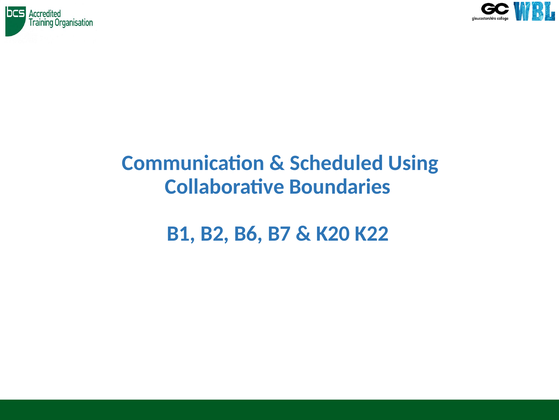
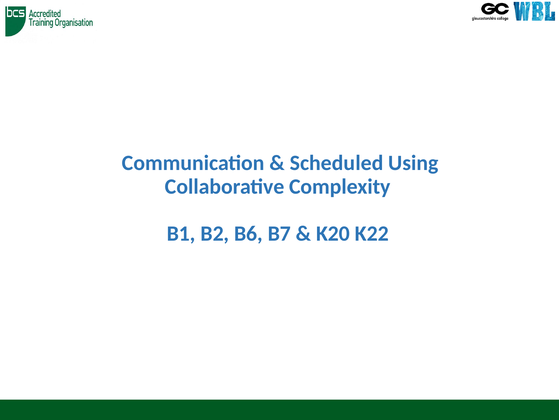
Boundaries: Boundaries -> Complexity (340, 186)
